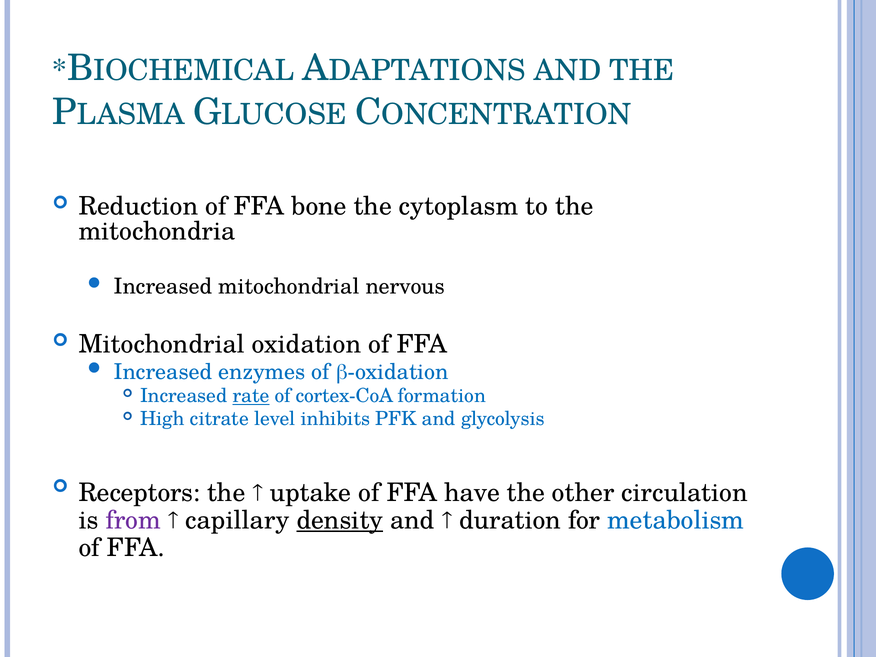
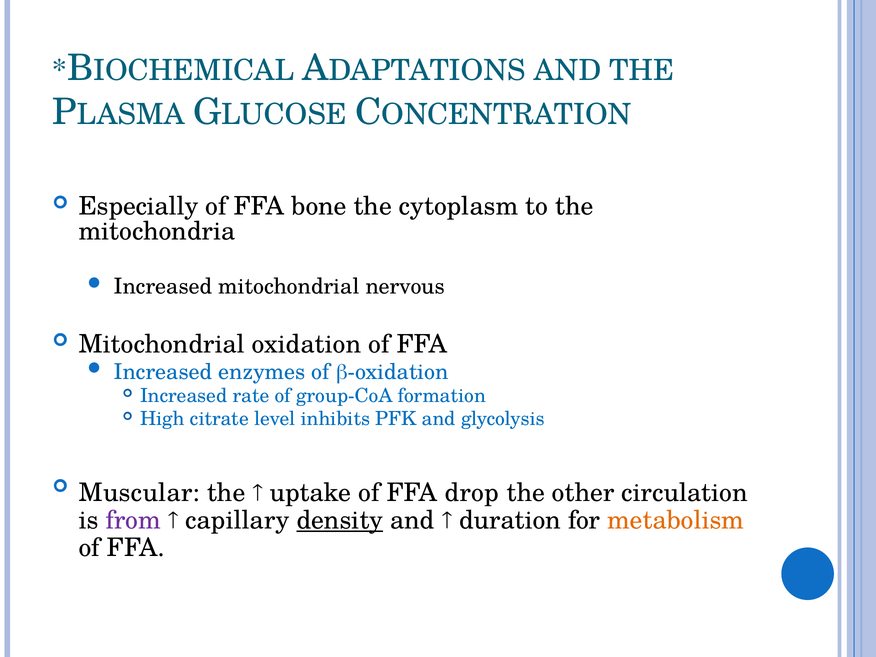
Reduction: Reduction -> Especially (139, 206)
rate underline: present -> none (251, 396)
cortex-CoA: cortex-CoA -> group-CoA (344, 396)
Receptors: Receptors -> Muscular (139, 493)
have: have -> drop (472, 493)
metabolism colour: blue -> orange (676, 520)
